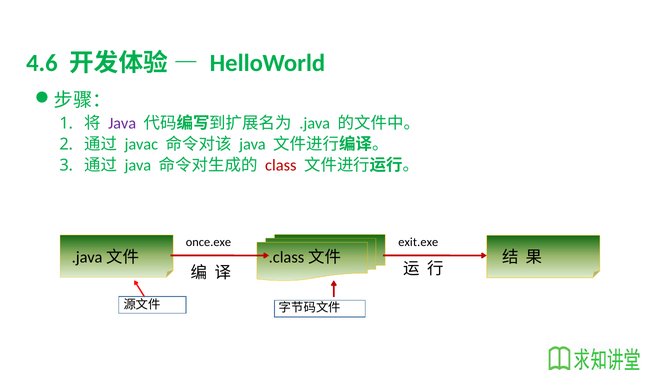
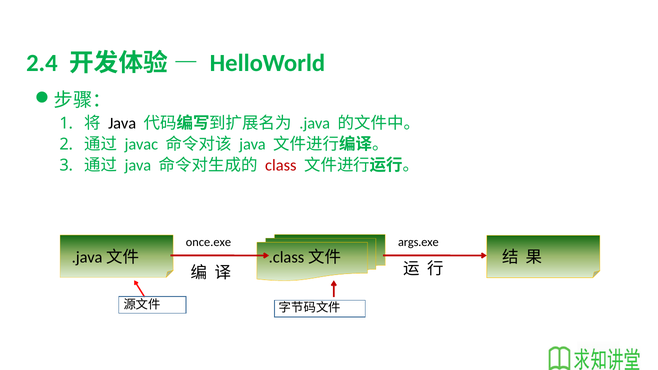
4.6: 4.6 -> 2.4 (42, 63)
Java colour: purple -> black (122, 123)
exit.exe: exit.exe -> args.exe (418, 242)
